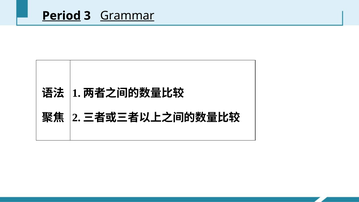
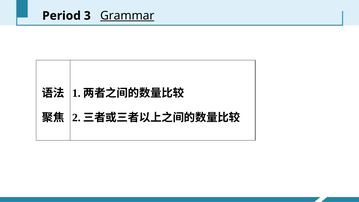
Period underline: present -> none (62, 16)
